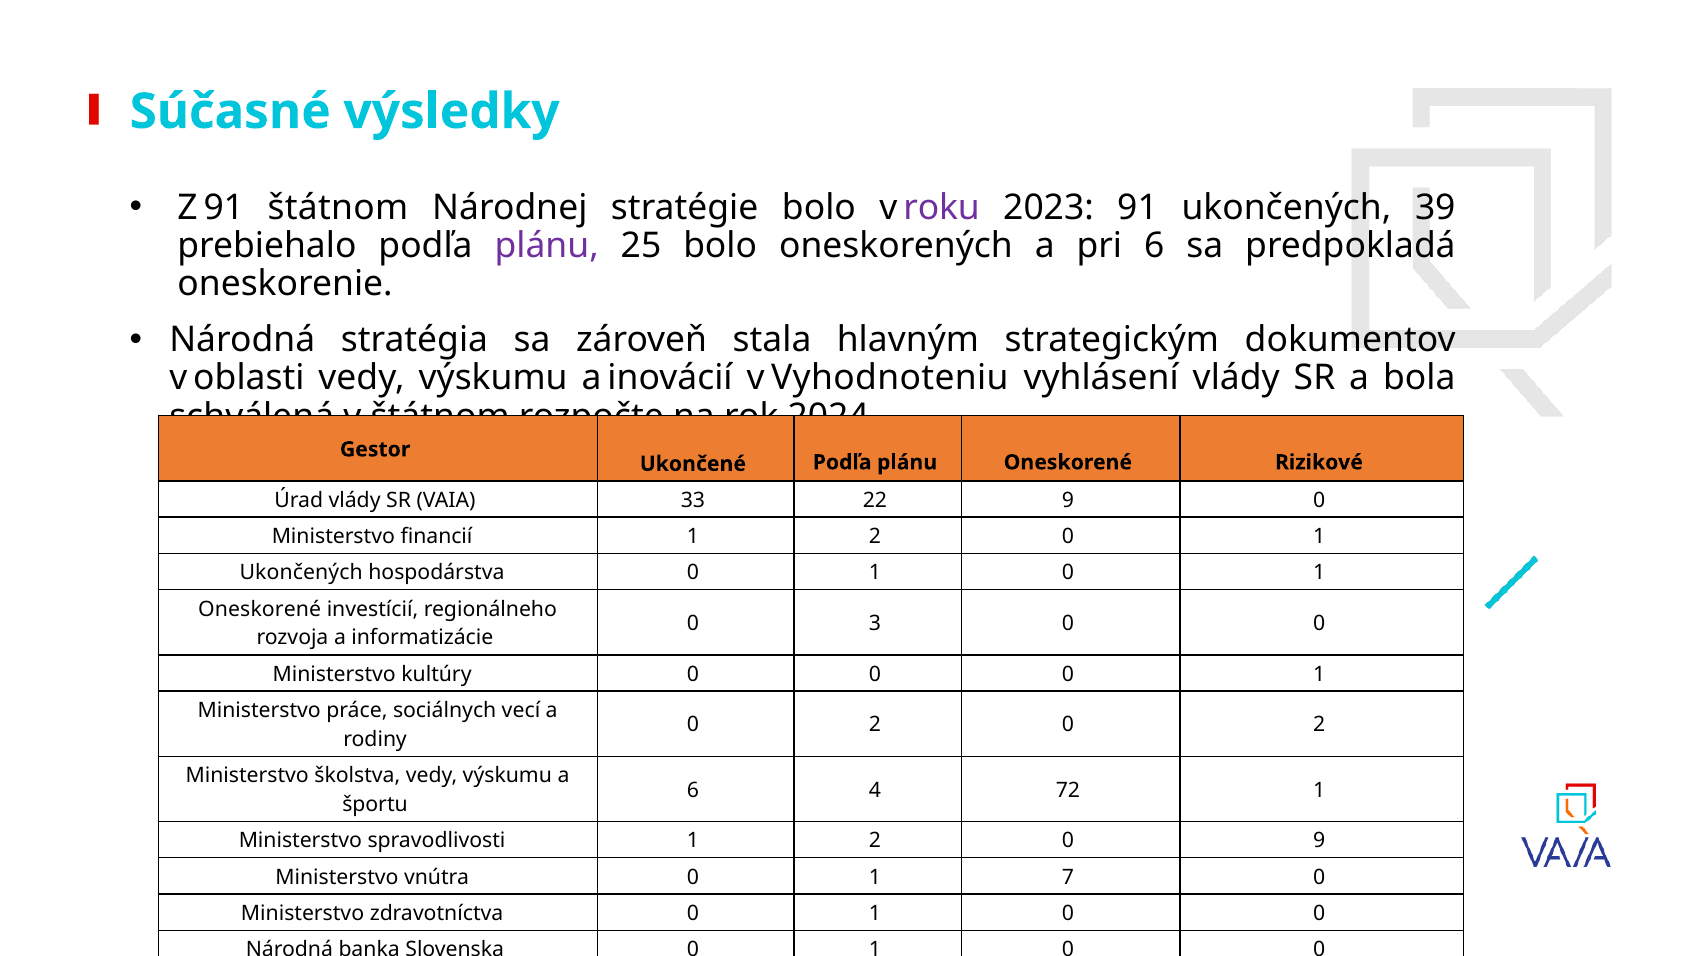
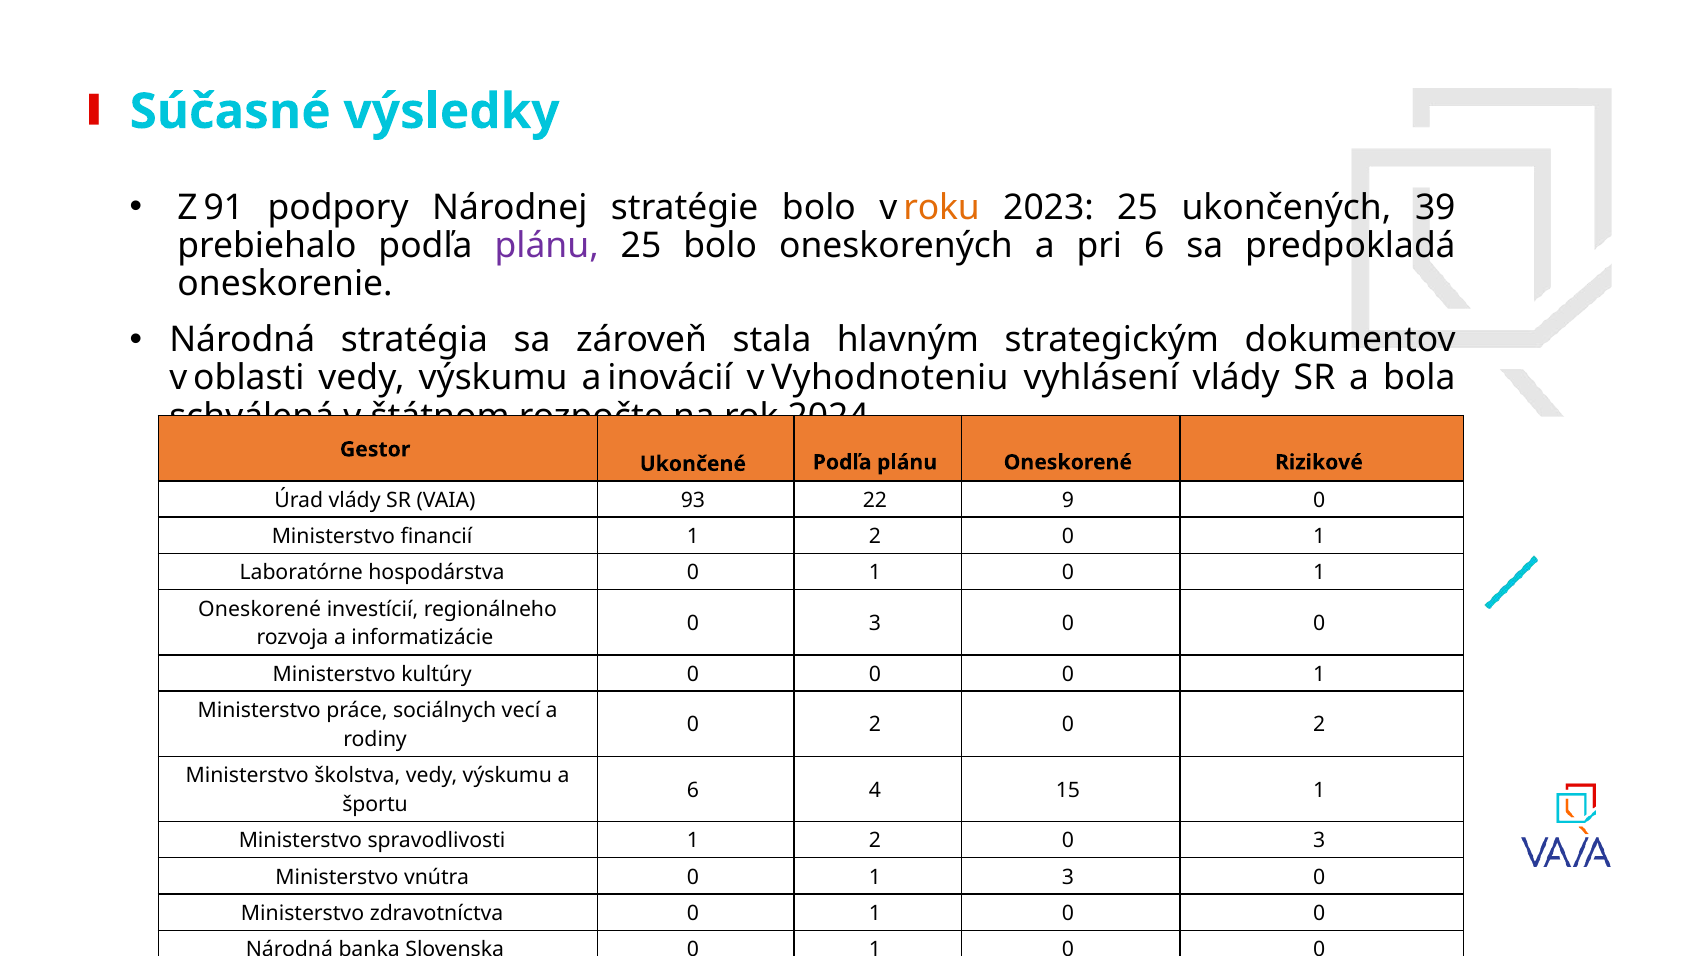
91 štátnom: štátnom -> podpory (338, 207)
roku colour: purple -> orange (942, 207)
2023 91: 91 -> 25 (1138, 207)
33: 33 -> 93 (693, 500)
Ukončených: Ukončených -> Laboratórne (301, 573)
72: 72 -> 15 (1068, 790)
2 0 9: 9 -> 3 (1319, 841)
1 7: 7 -> 3 (1068, 877)
